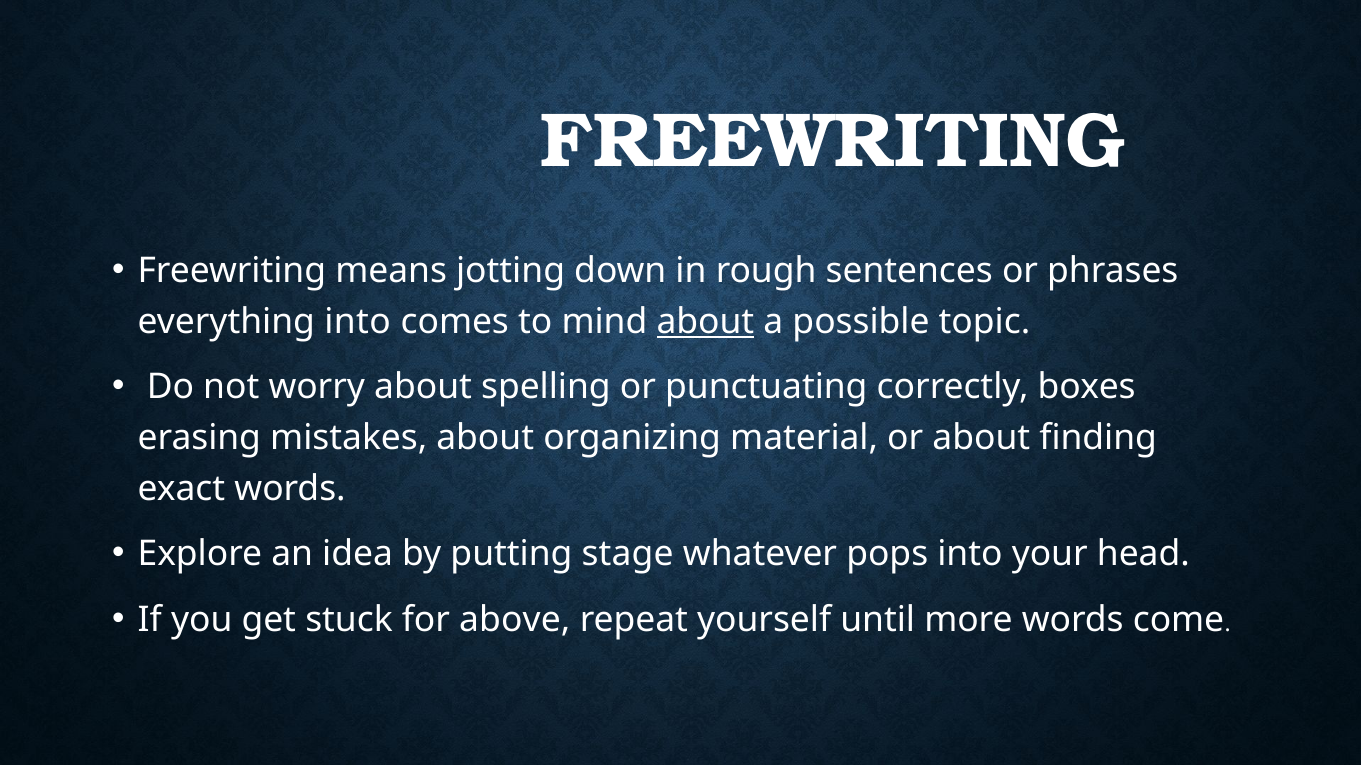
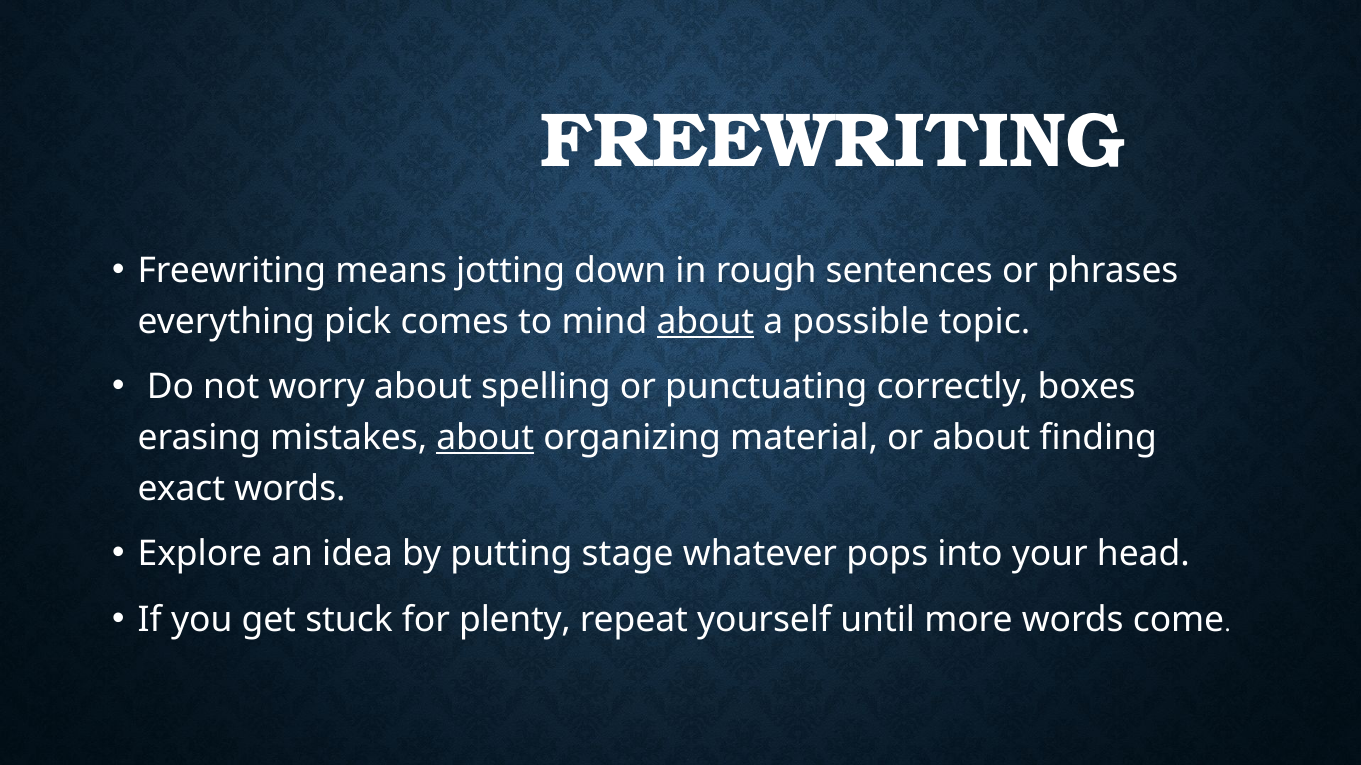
everything into: into -> pick (358, 322)
about underline: none -> present (485, 438)
above: above -> plenty (515, 620)
